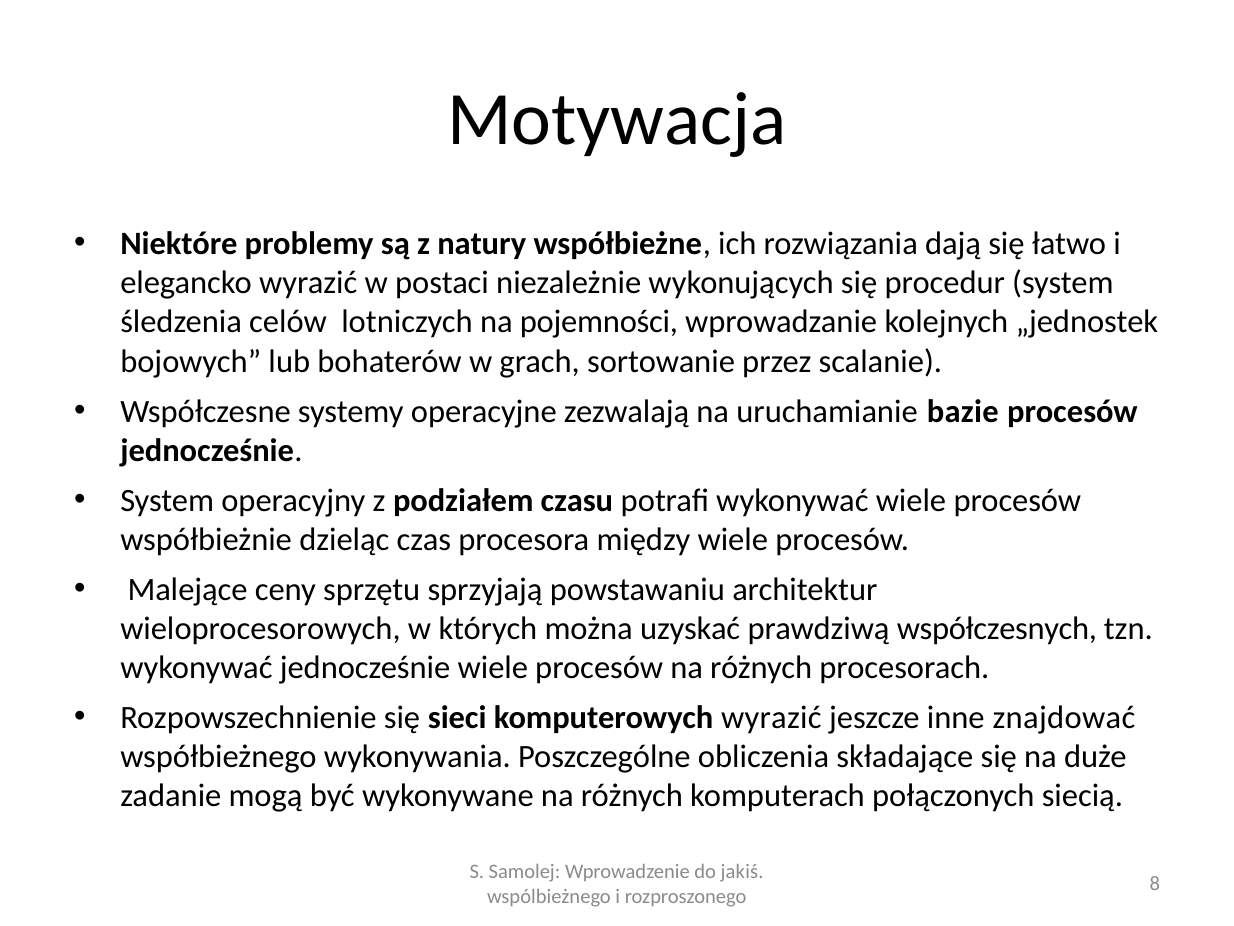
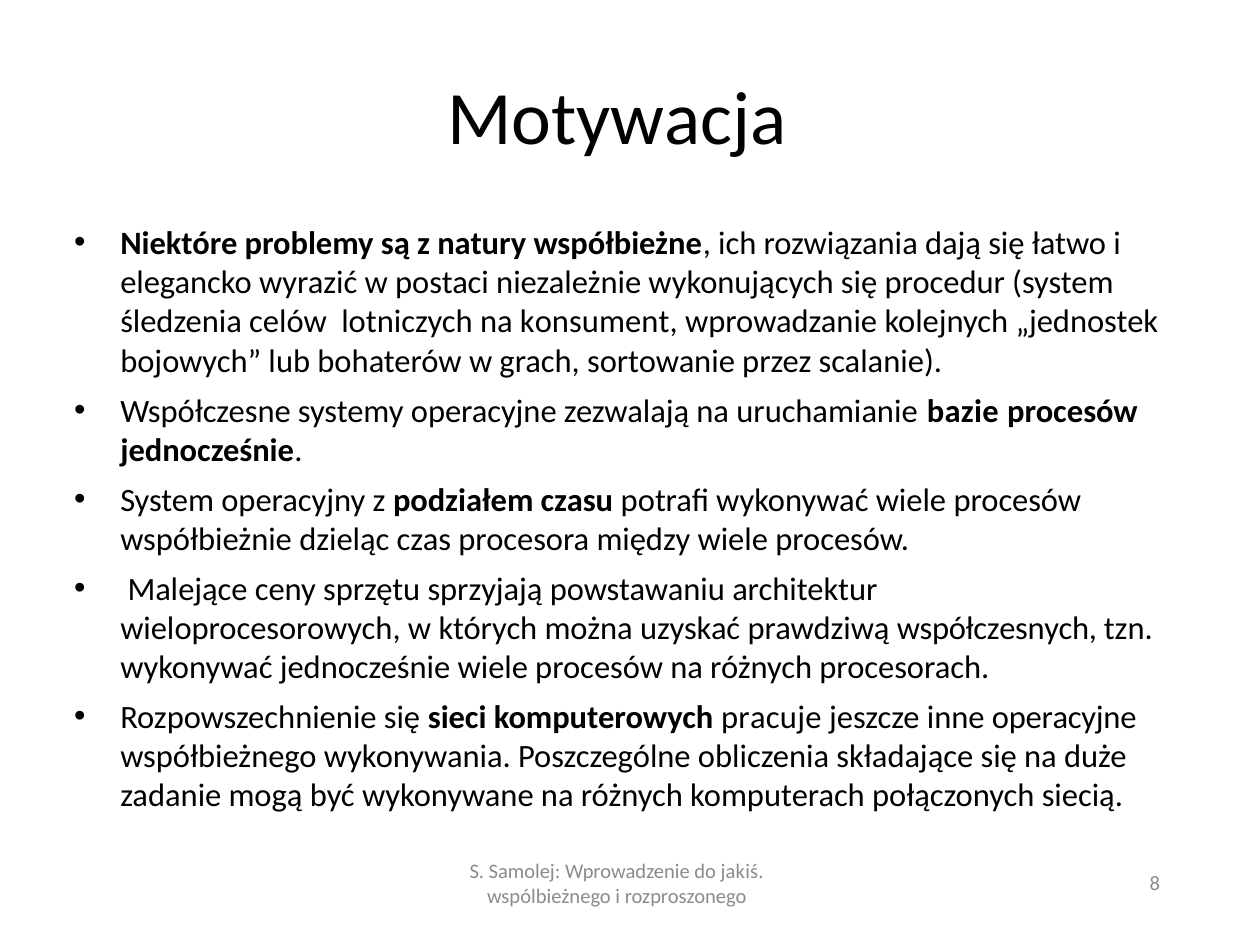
pojemności: pojemności -> konsument (599, 322)
komputerowych wyrazić: wyrazić -> pracuje (771, 718)
inne znajdować: znajdować -> operacyjne (1064, 718)
